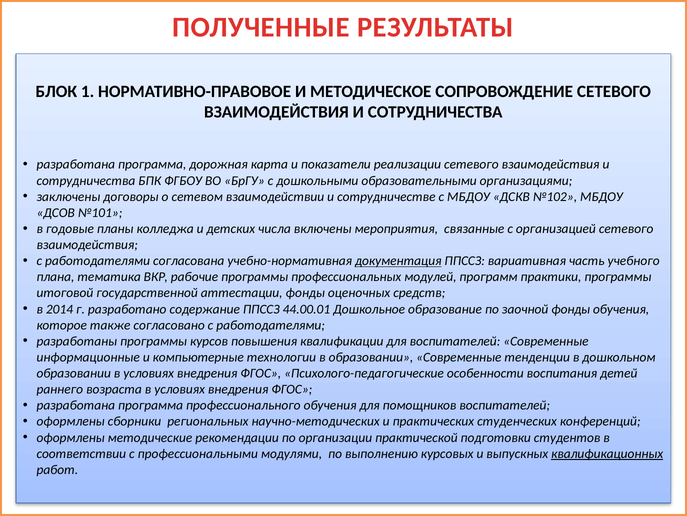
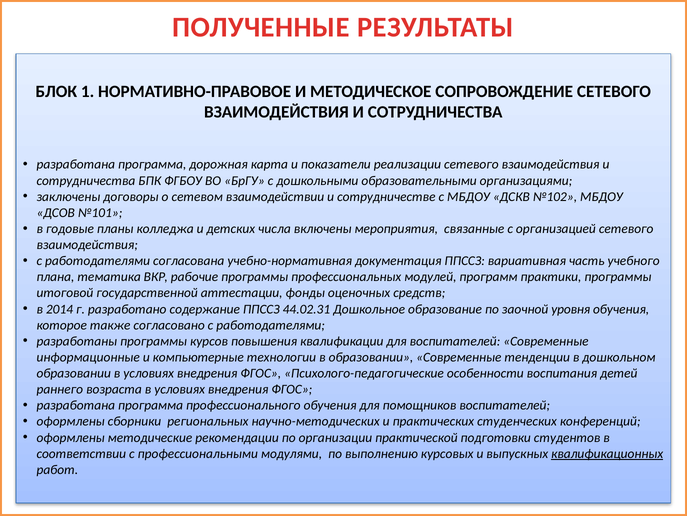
документация underline: present -> none (398, 261)
44.00.01: 44.00.01 -> 44.02.31 (306, 309)
заочной фонды: фонды -> уровня (571, 309)
